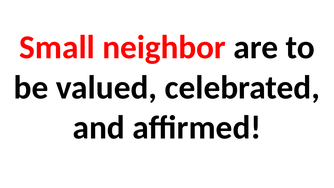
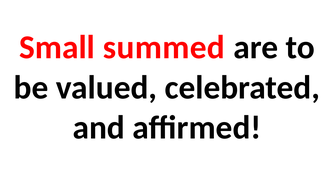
neighbor: neighbor -> summed (164, 47)
